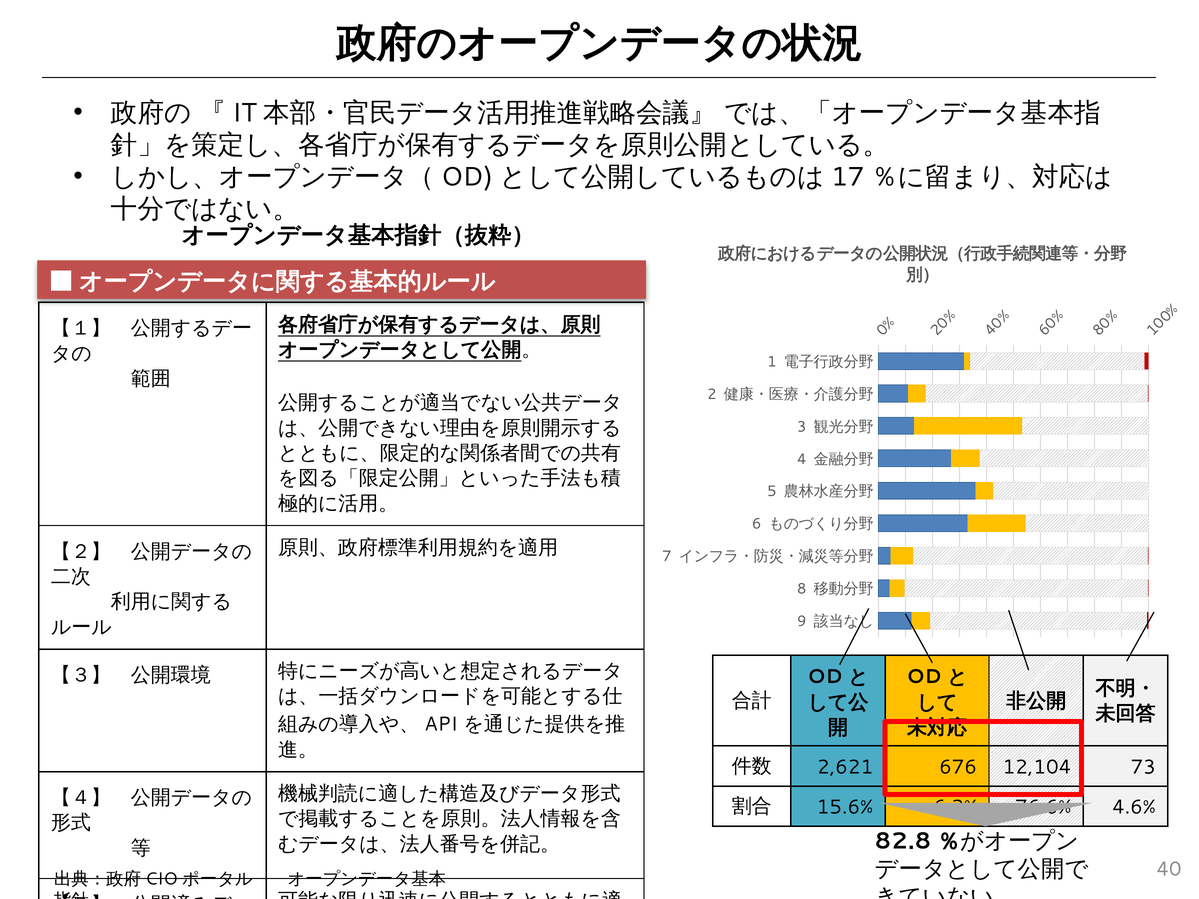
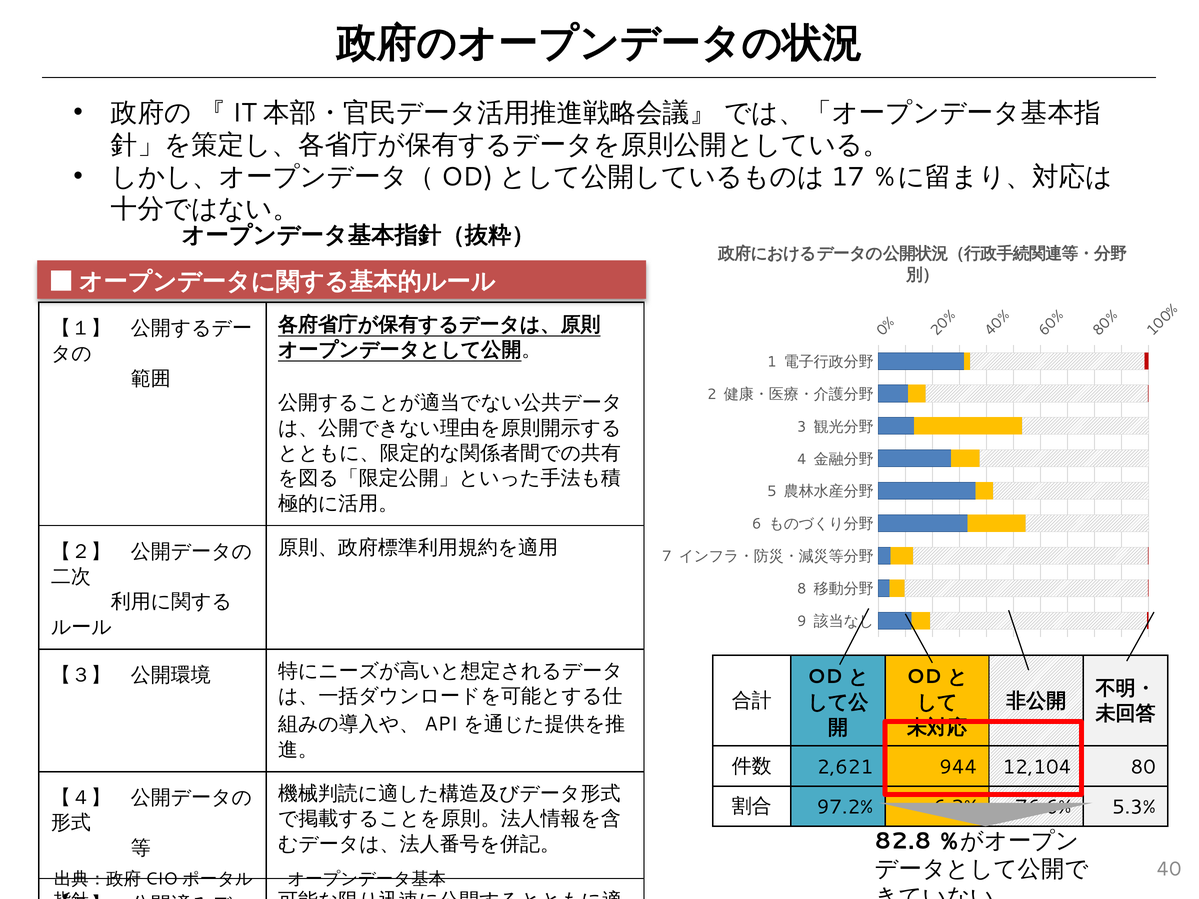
676: 676 -> 944 (958, 767)
73: 73 -> 80 (1143, 767)
15.6%: 15.6% -> 97.2% (845, 808)
4.6%: 4.6% -> 5.3% (1134, 808)
